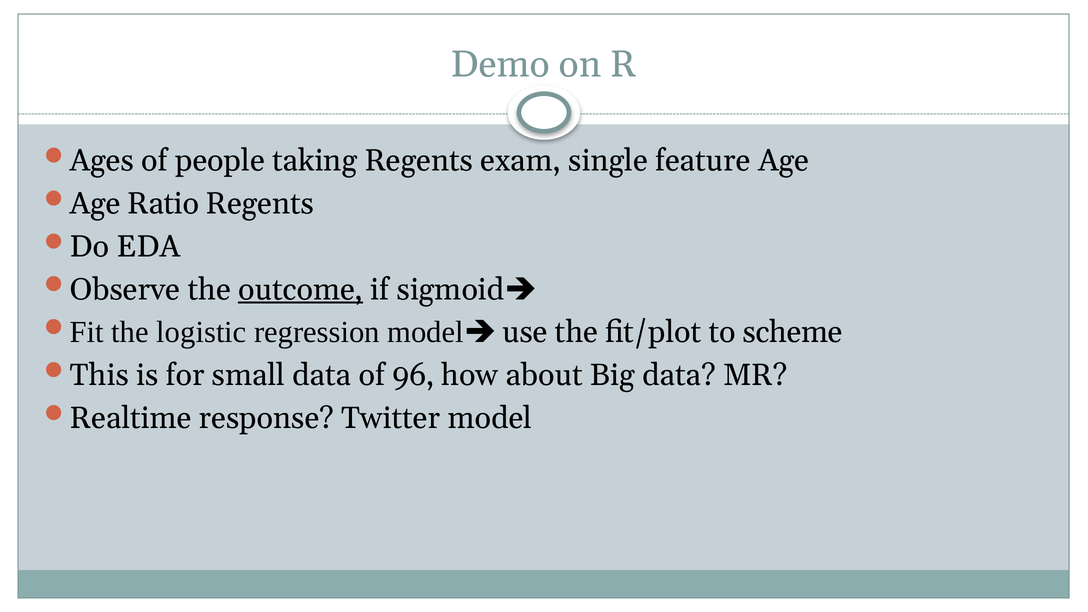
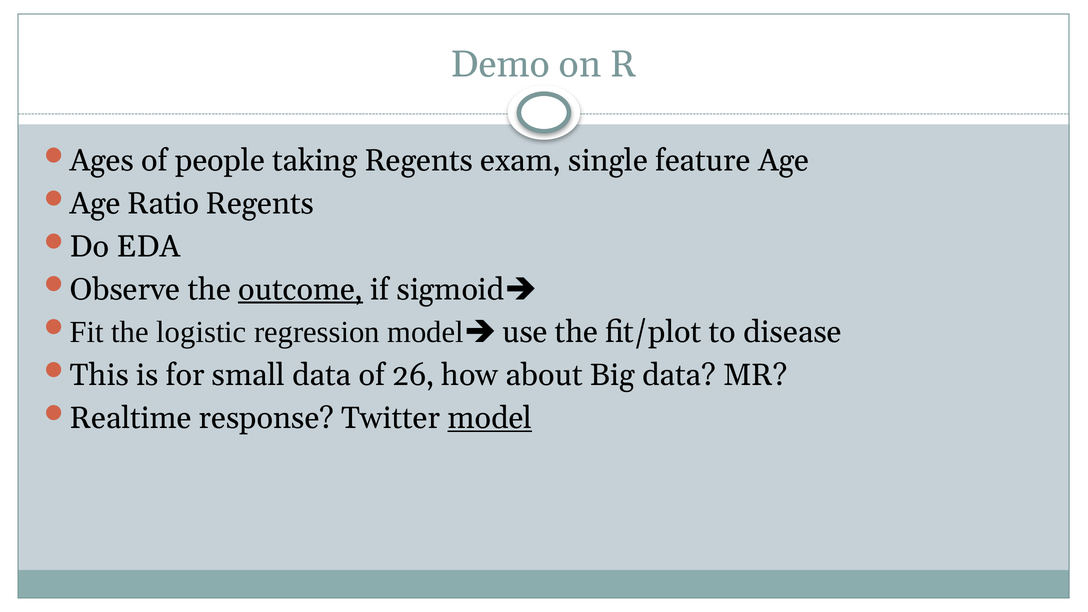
scheme: scheme -> disease (792, 332)
96: 96 -> 26 (413, 375)
model underline: none -> present (490, 418)
